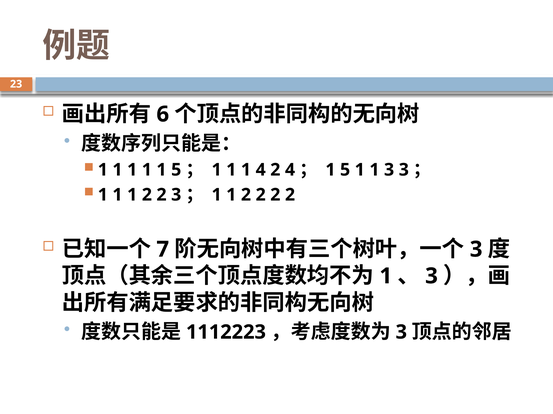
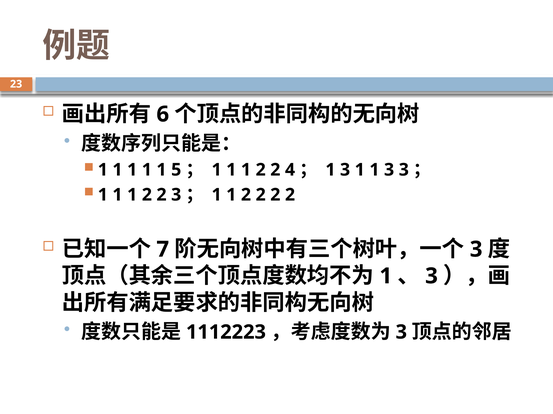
4: 4 -> 2 (261, 170)
5: 5 -> 3 (345, 170)
